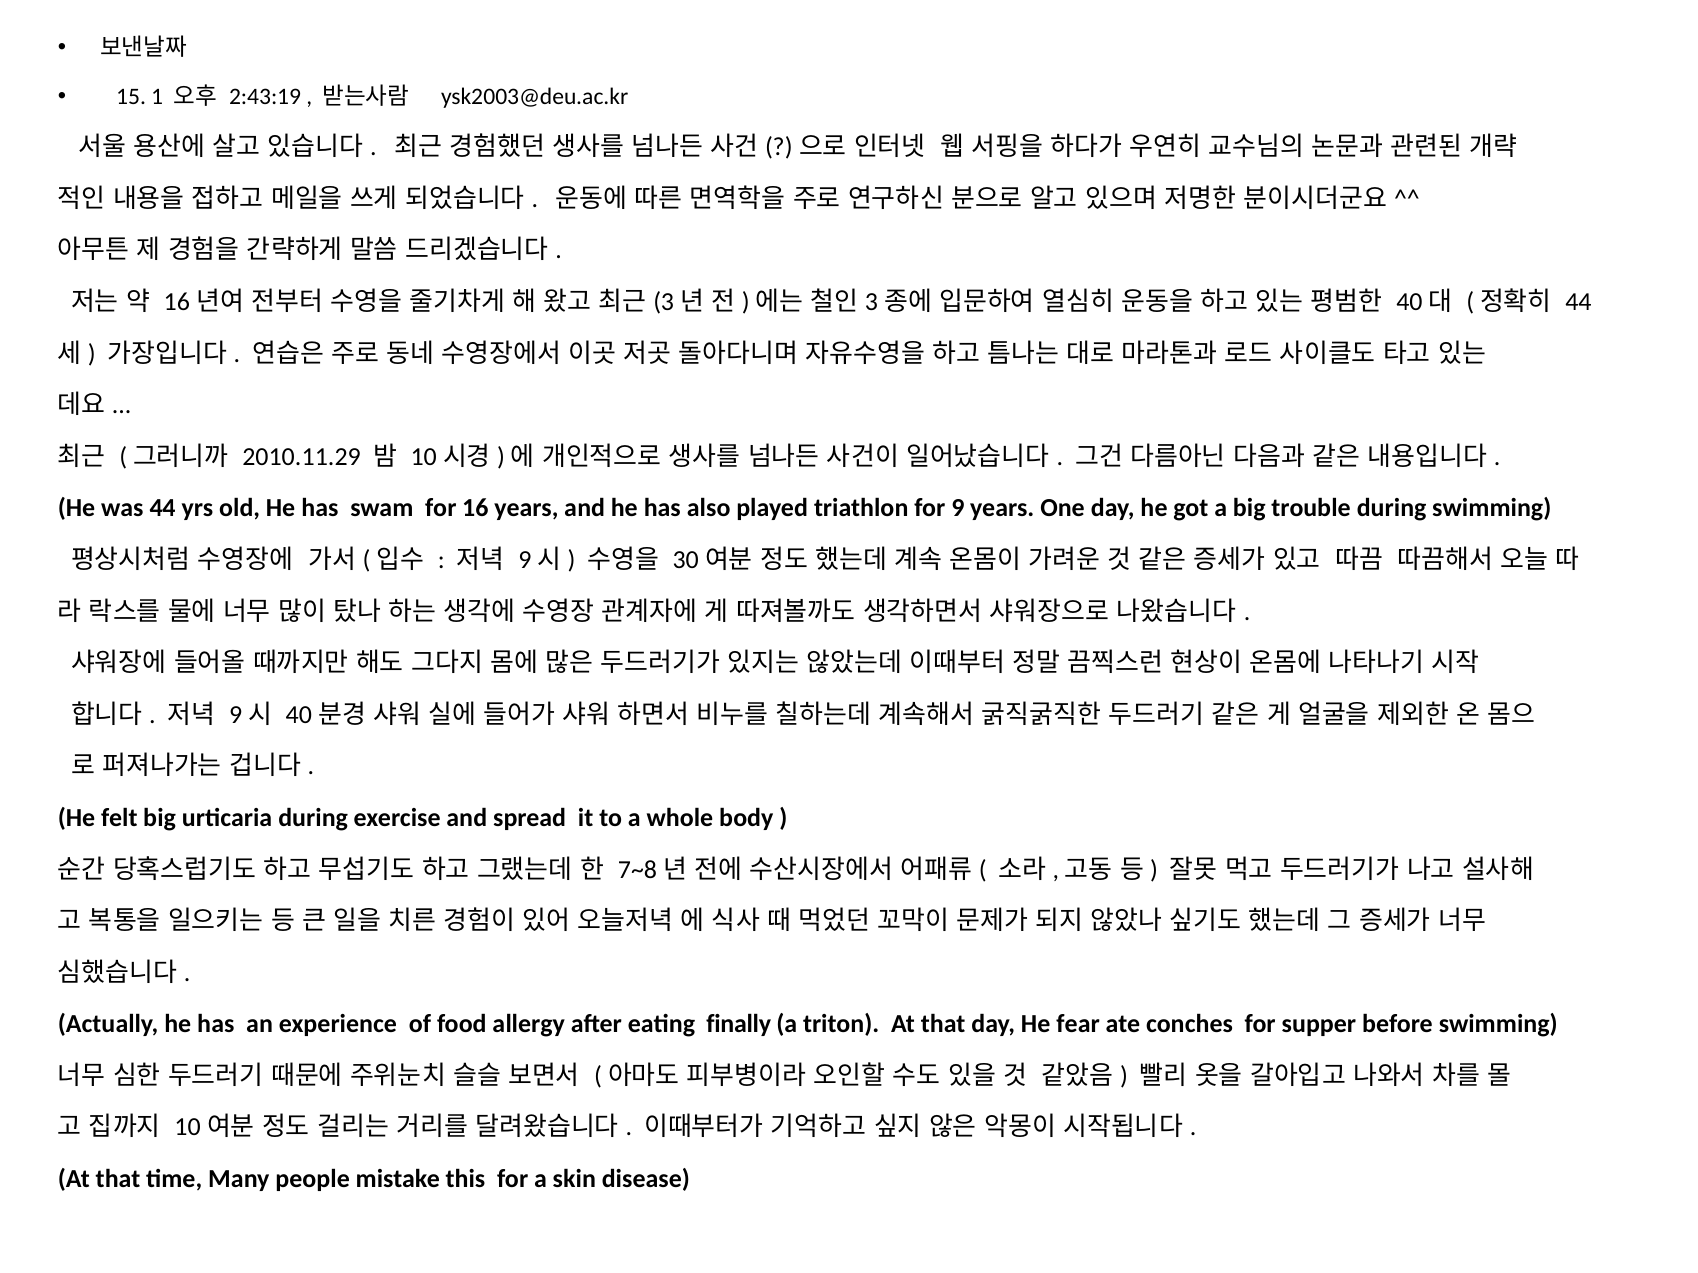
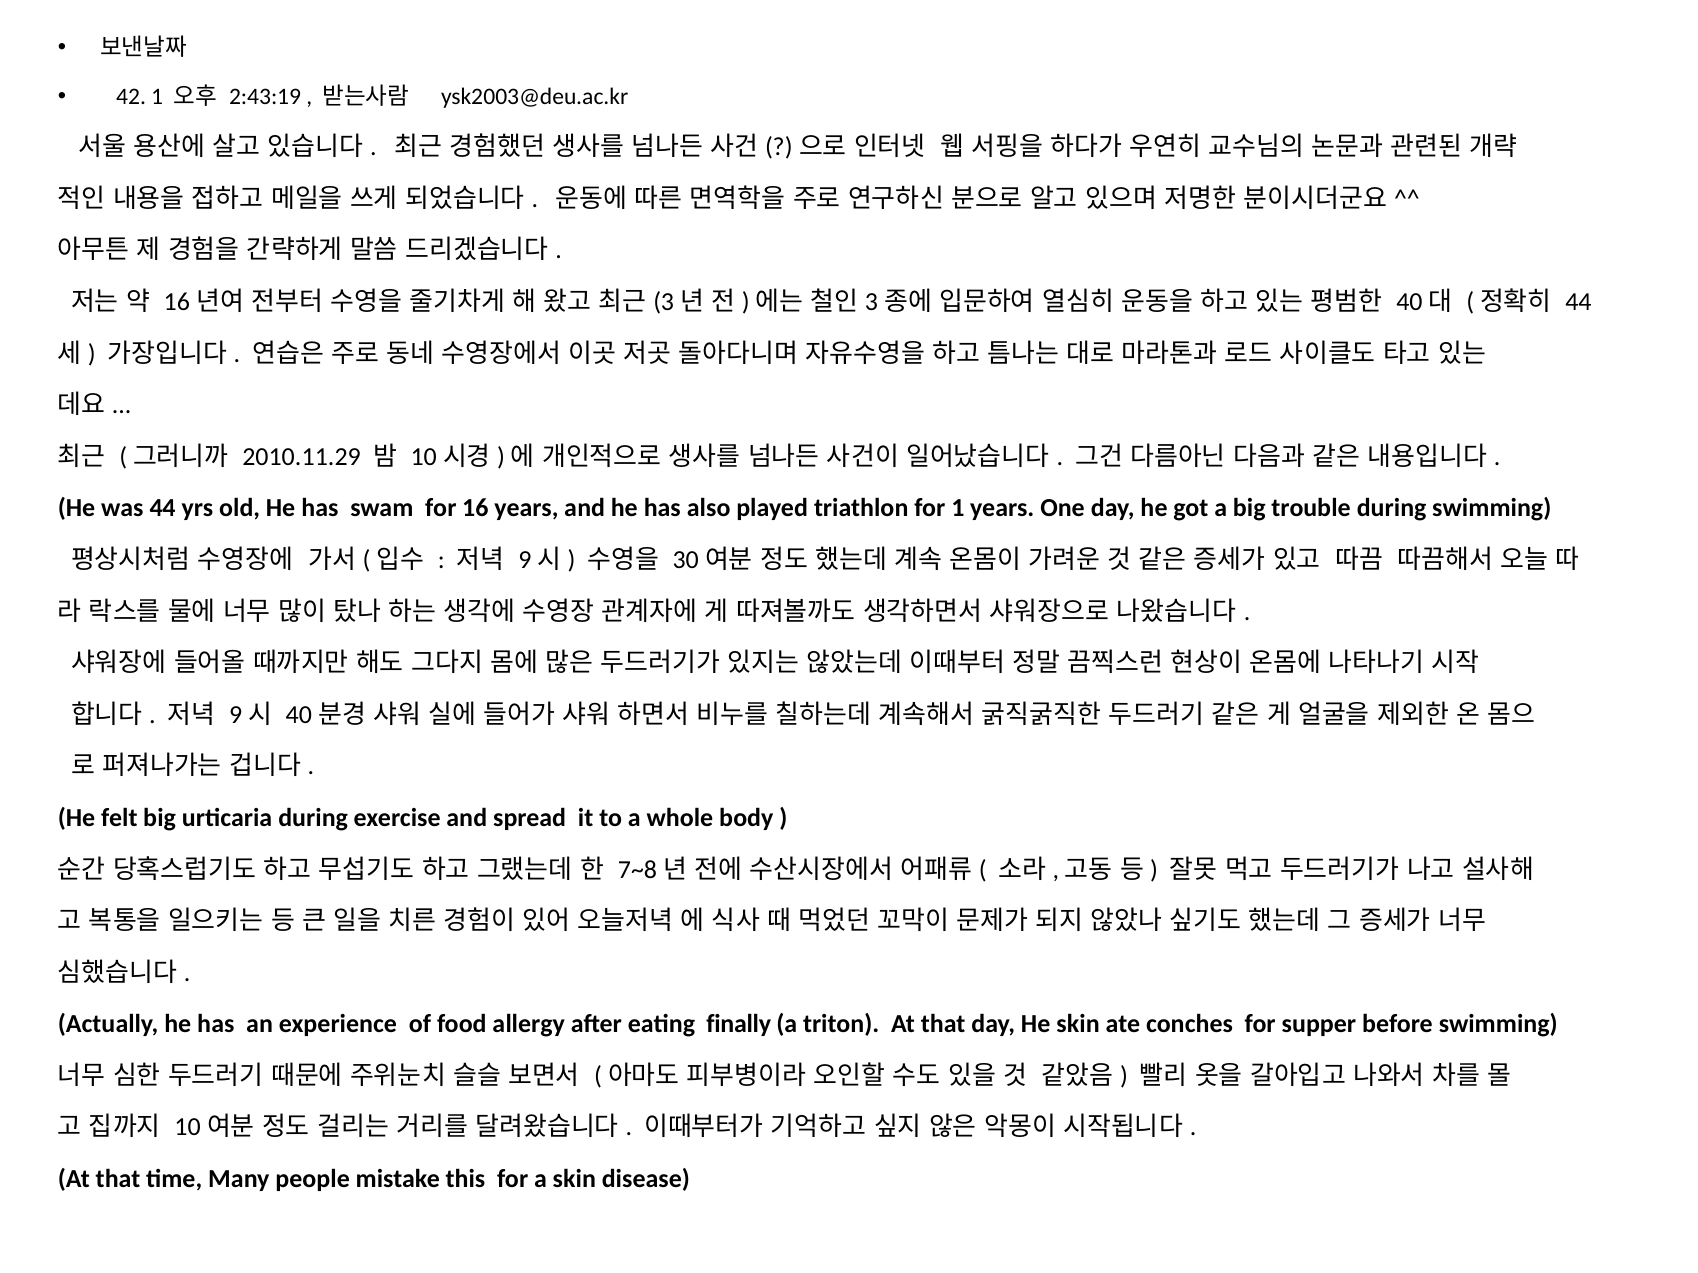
15: 15 -> 42 (131, 97)
for 9: 9 -> 1 (958, 509)
He fear: fear -> skin (1078, 1025)
